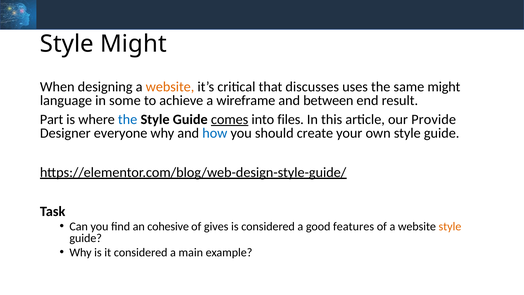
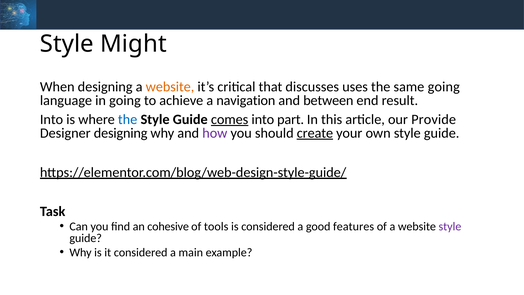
same might: might -> going (444, 87)
in some: some -> going (125, 101)
wireframe: wireframe -> navigation (246, 101)
Part: Part -> Into (52, 119)
files: files -> part (291, 119)
Designer everyone: everyone -> designing (121, 133)
how colour: blue -> purple (215, 133)
create underline: none -> present (315, 133)
gives: gives -> tools (216, 226)
style colour: orange -> purple (450, 226)
